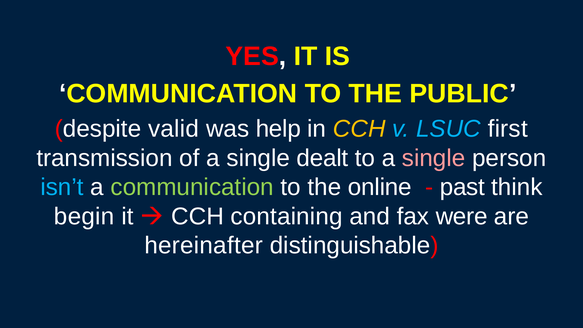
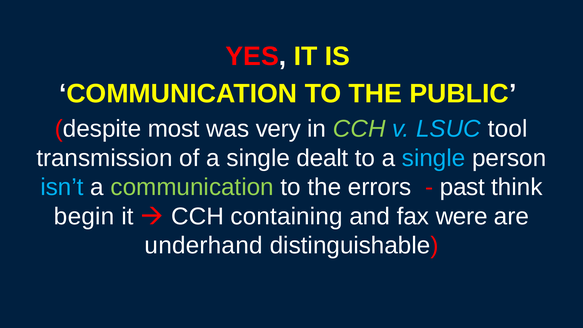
valid: valid -> most (174, 129)
help: help -> very (278, 129)
CCH colour: yellow -> light green (359, 129)
first: first -> tool (508, 129)
single colour: pink -> light blue (434, 158)
online: online -> errors (380, 187)
hereinafter: hereinafter -> underhand (204, 246)
